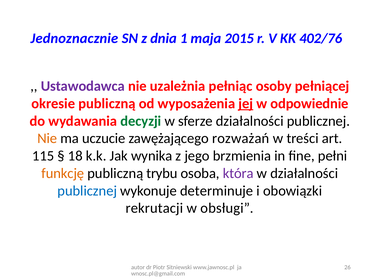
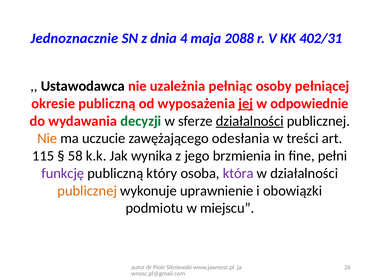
1: 1 -> 4 (184, 38)
2015: 2015 -> 2088 (239, 38)
402/76: 402/76 -> 402/31 (321, 38)
Ustawodawca colour: purple -> black (83, 86)
działalności underline: none -> present (250, 121)
rozważań: rozważań -> odesłania (241, 138)
18: 18 -> 58 (75, 156)
funkcję colour: orange -> purple (63, 173)
trybu: trybu -> który (162, 173)
publicznej colour: blue -> orange (87, 191)
determinuje: determinuje -> uprawnienie (217, 191)
rekrutacji: rekrutacji -> podmiotu (154, 208)
obsługi: obsługi -> miejscu (227, 208)
